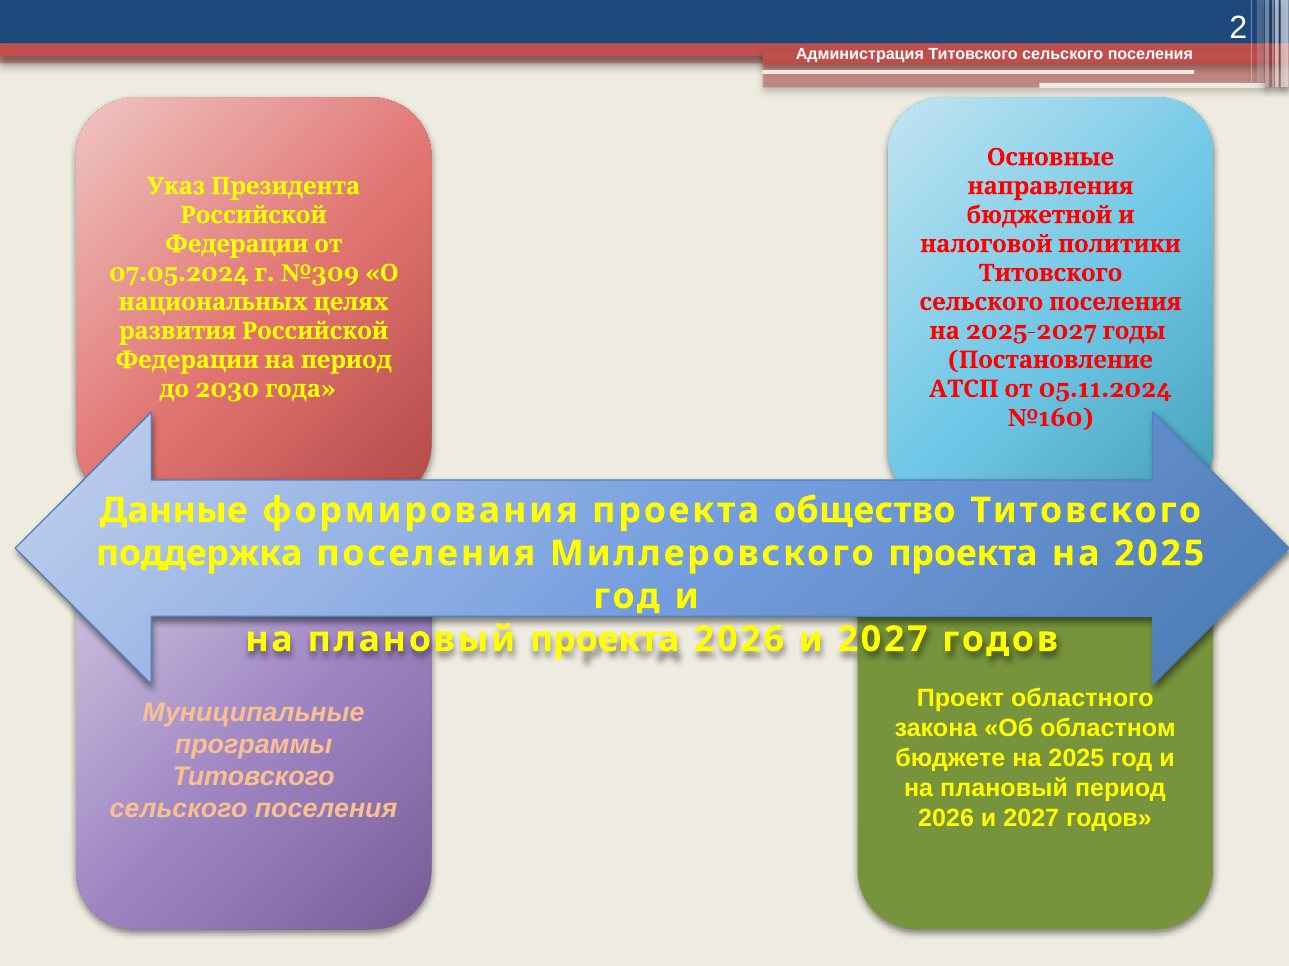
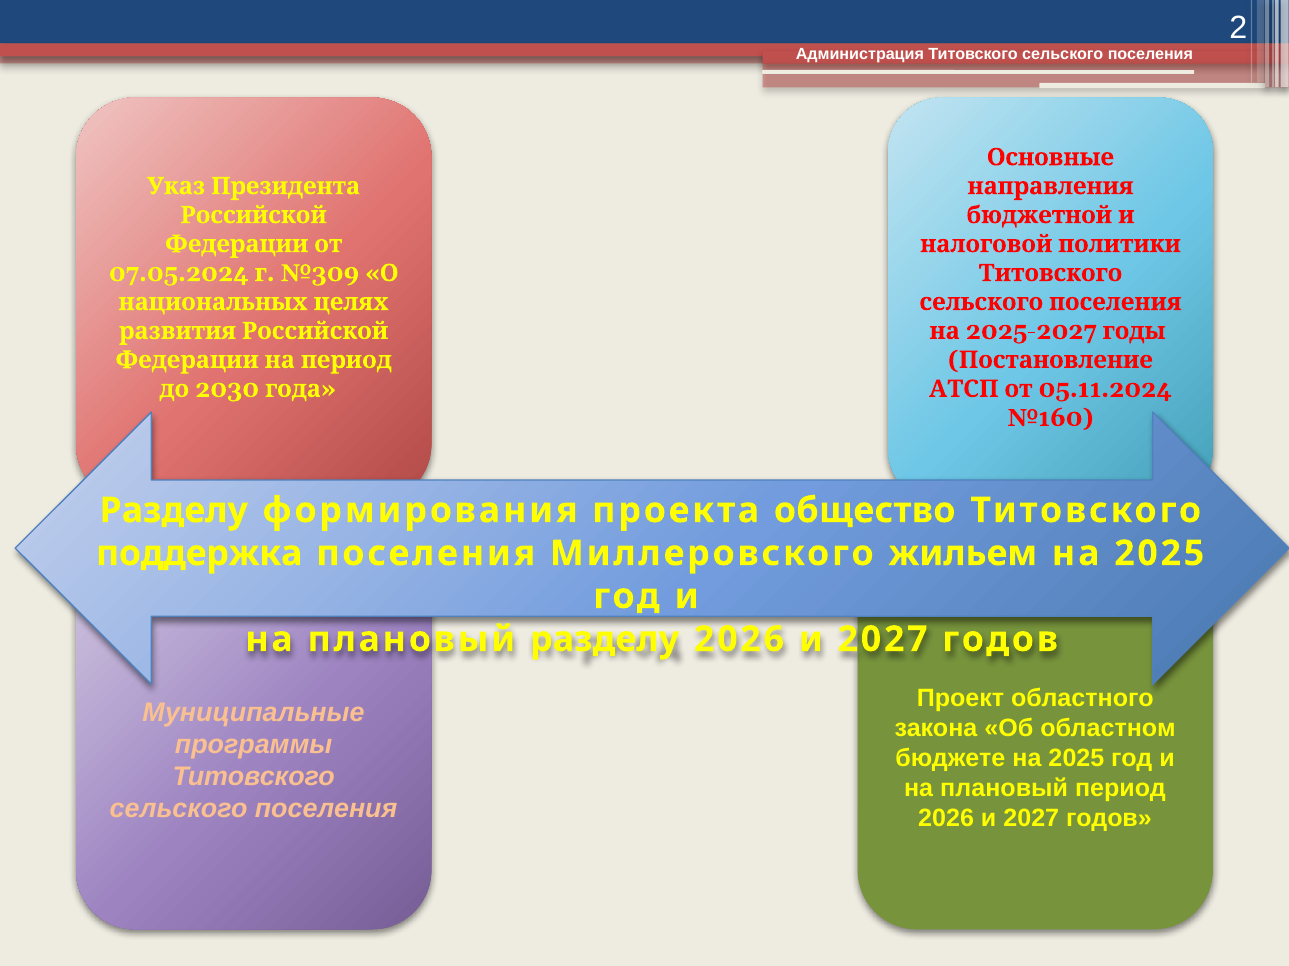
Данные: Данные -> Разделу (174, 511)
Миллеровского проекта: проекта -> жильем (963, 554)
плановый проекта: проекта -> разделу (605, 640)
